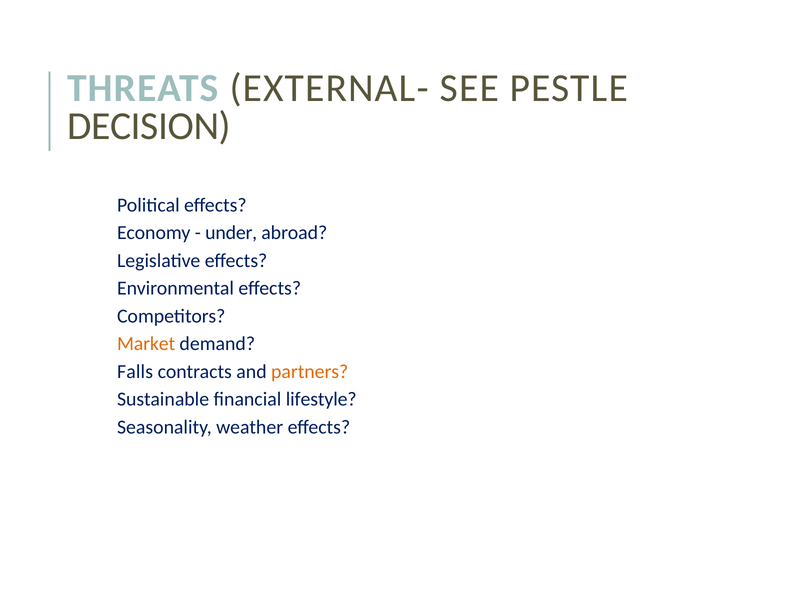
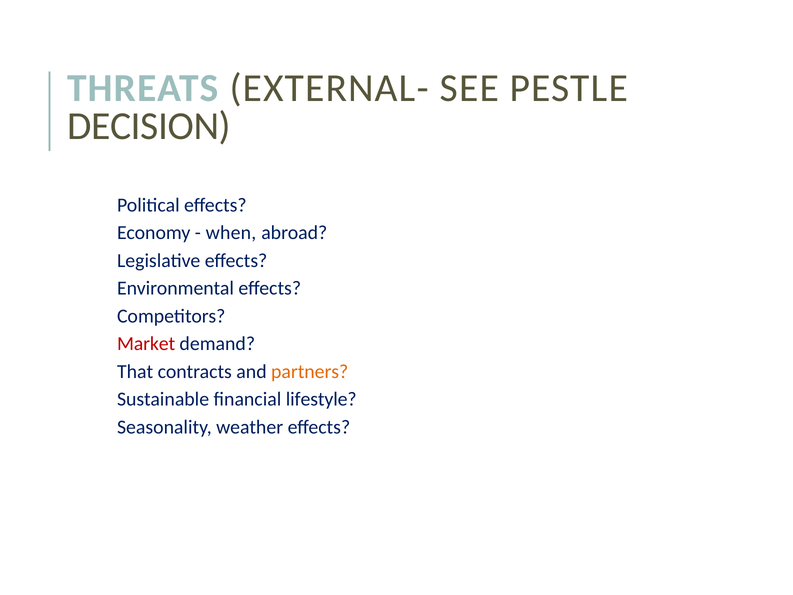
under: under -> when (231, 233)
Market colour: orange -> red (146, 344)
Falls: Falls -> That (135, 371)
